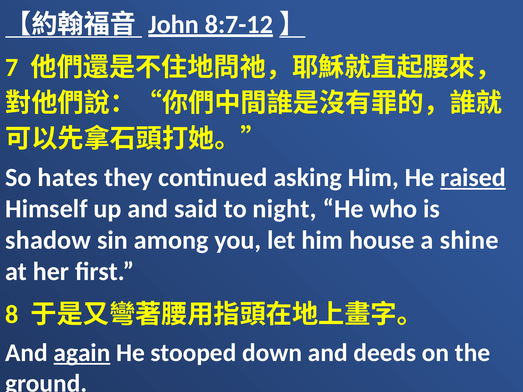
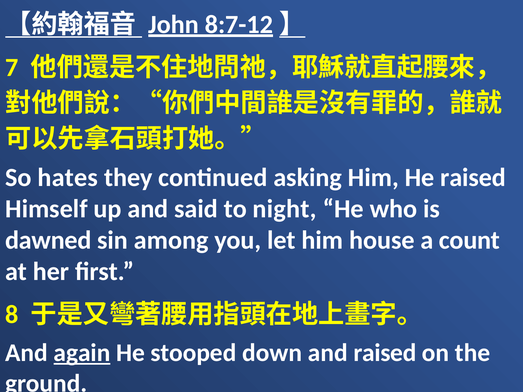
raised underline: present -> none (473, 178)
shadow: shadow -> dawned (48, 240)
shine: shine -> count (469, 240)
and deeds: deeds -> raised (385, 353)
